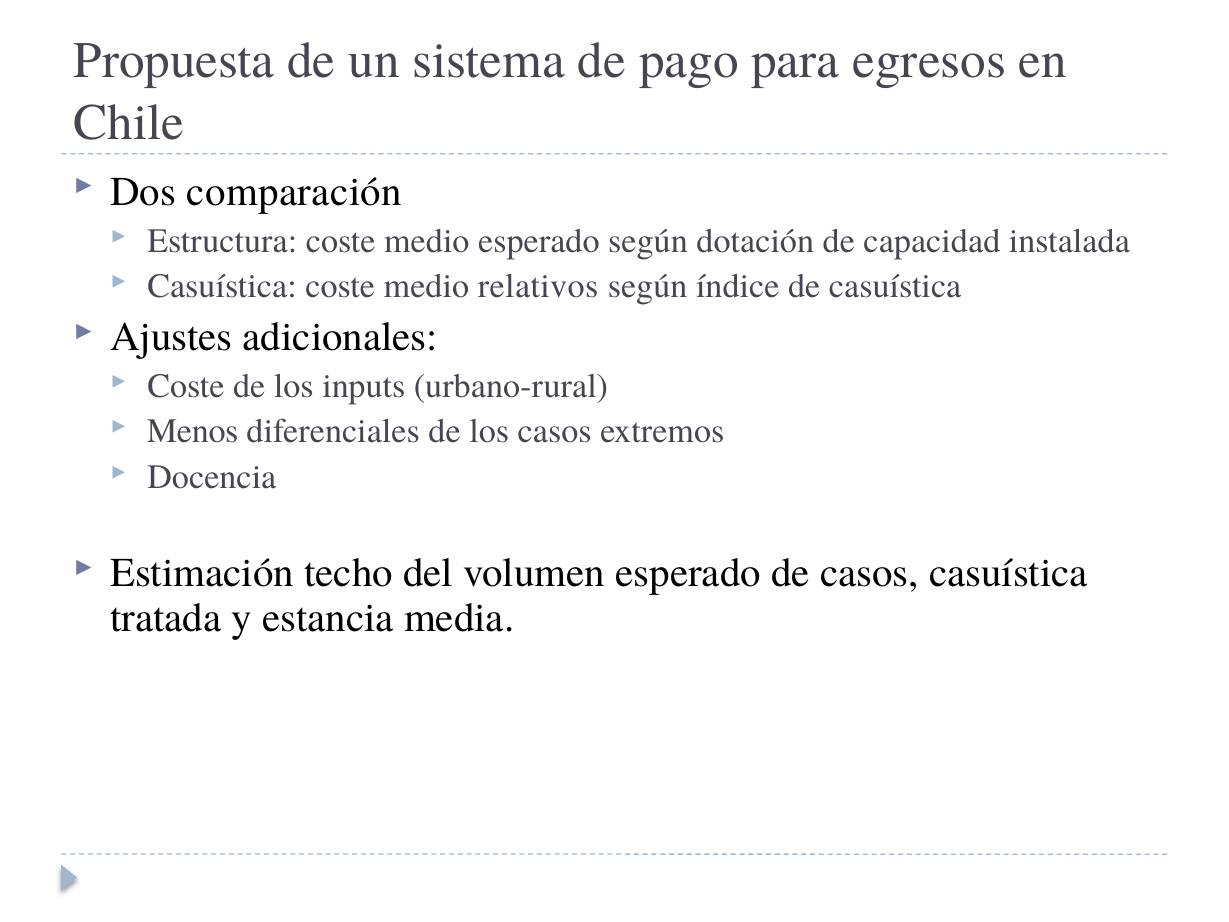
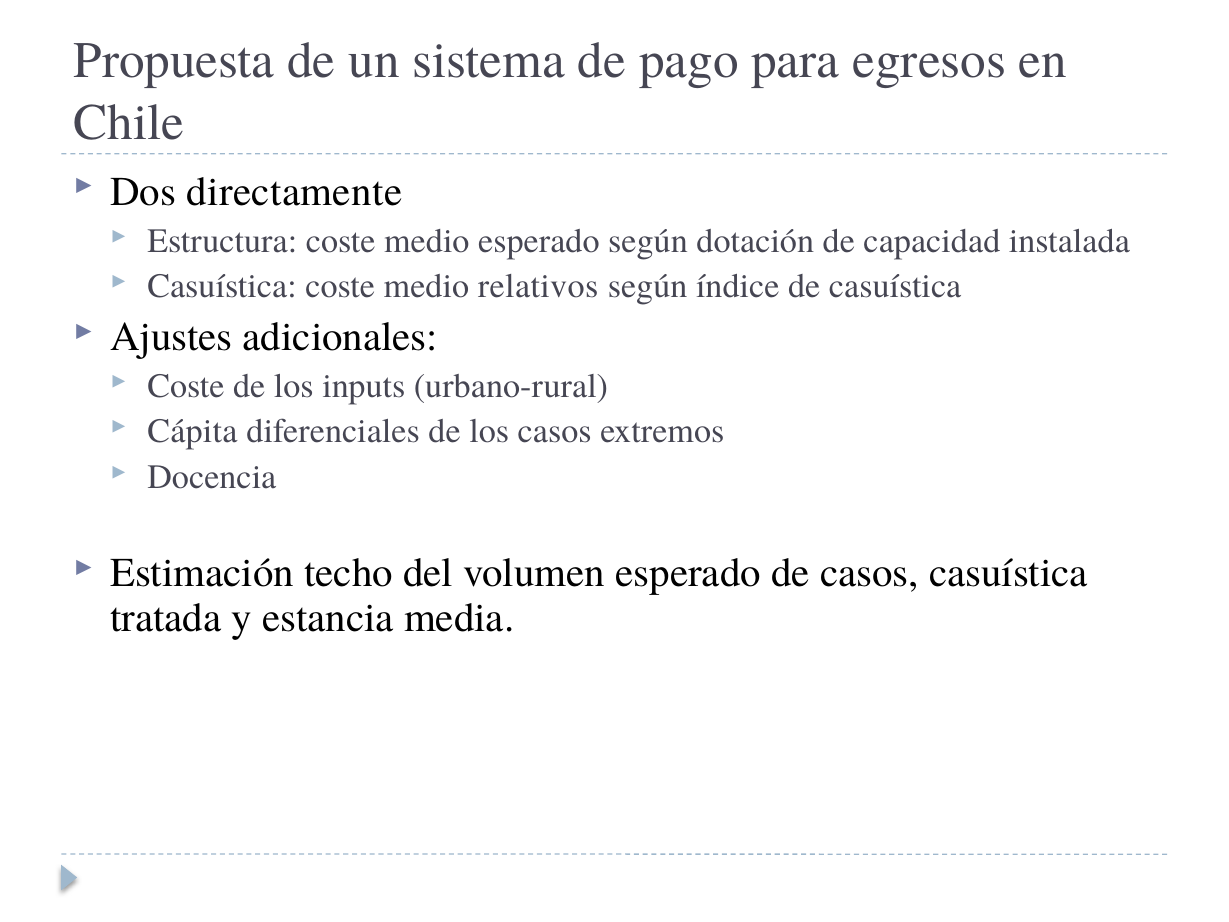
comparación: comparación -> directamente (294, 192)
Menos: Menos -> Cápita (192, 432)
